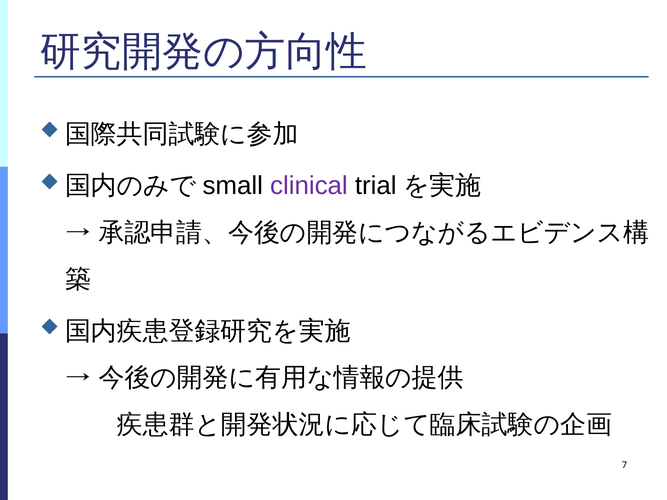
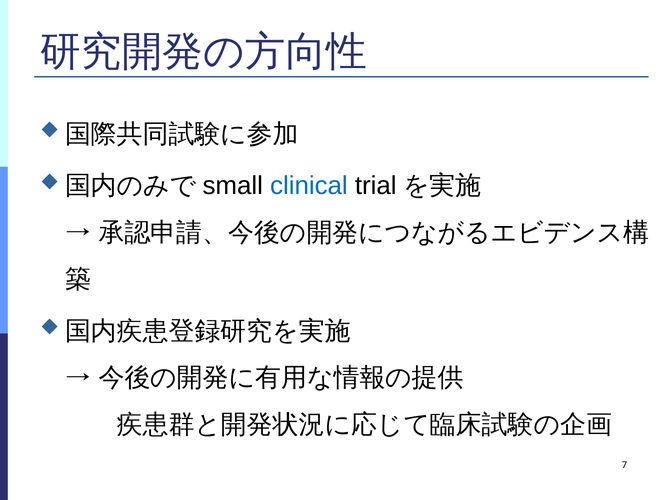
clinical colour: purple -> blue (309, 186)
